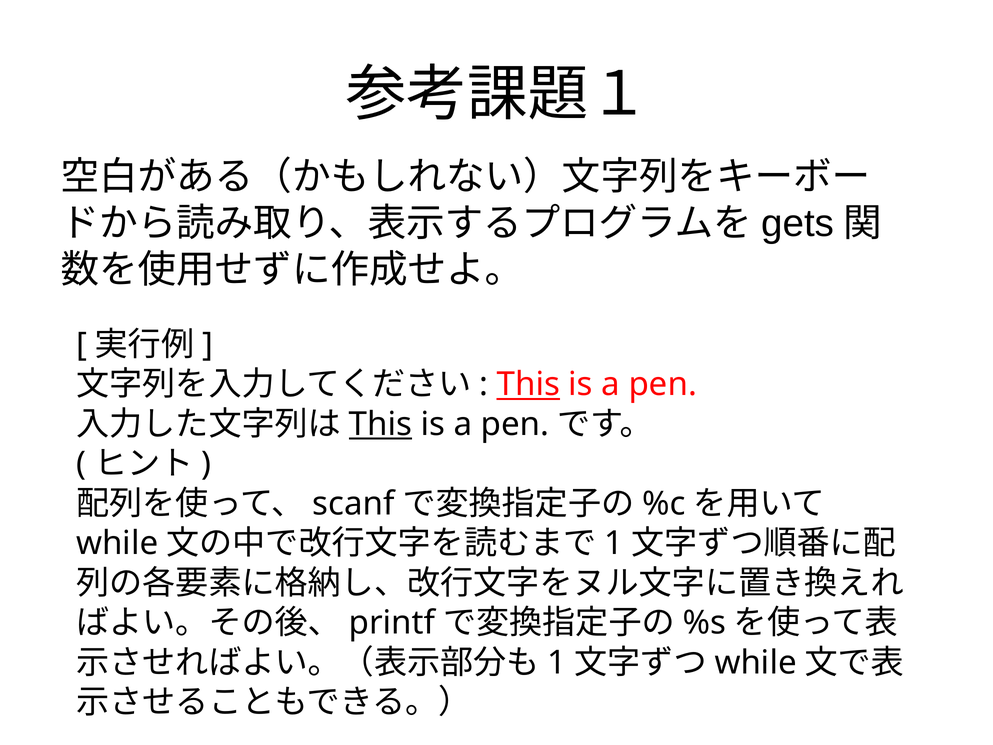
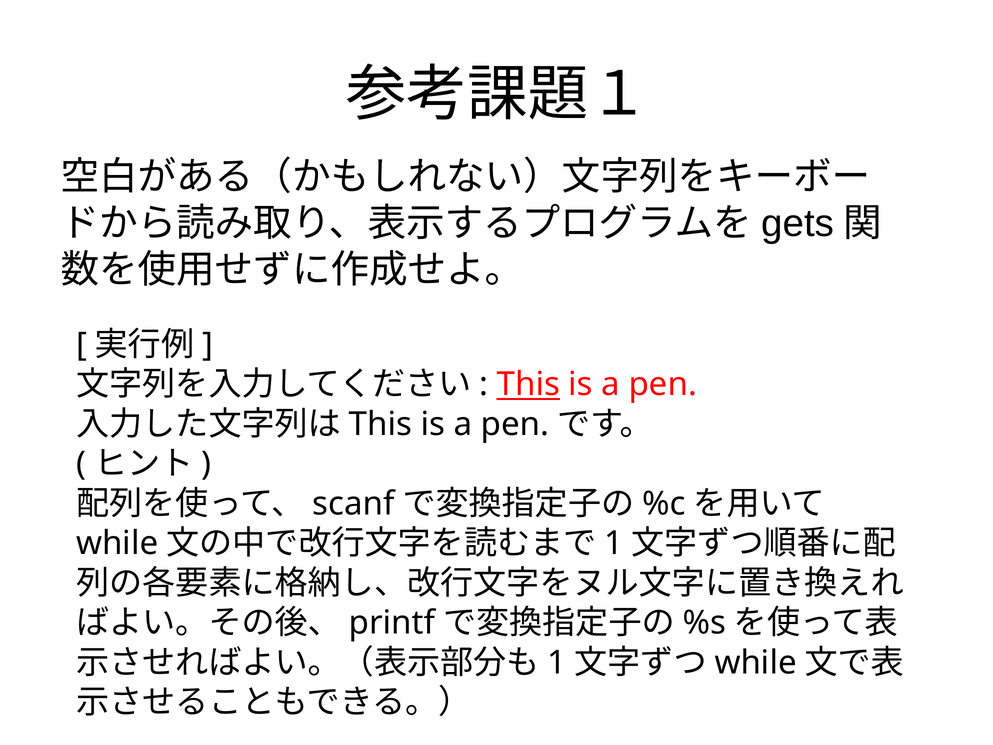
This underline: present -> none (380, 424)
